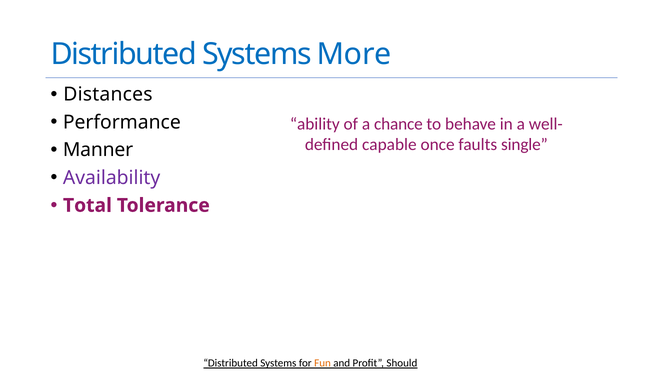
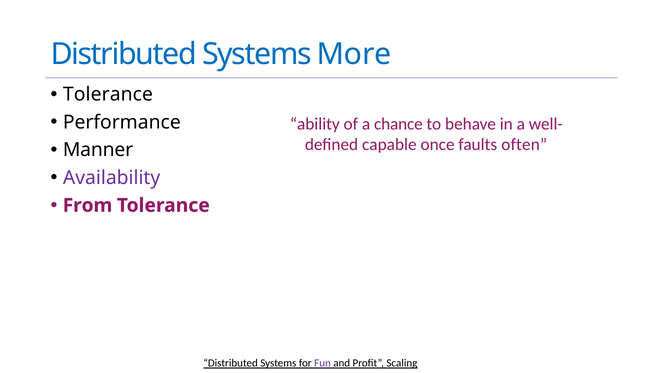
Distances: Distances -> Tolerance (108, 94)
single: single -> often (524, 145)
Total: Total -> From (87, 205)
Fun colour: orange -> purple (323, 363)
Should: Should -> Scaling (402, 363)
